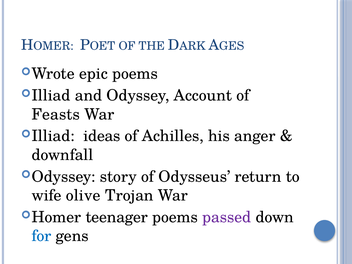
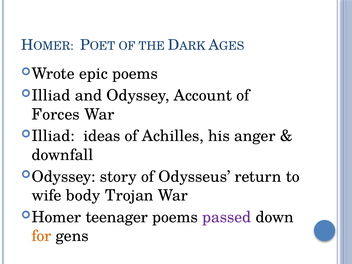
Feasts: Feasts -> Forces (56, 114)
olive: olive -> body (83, 195)
for colour: blue -> orange (42, 236)
